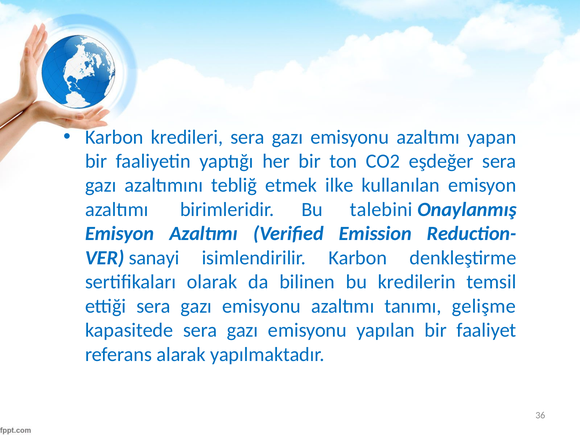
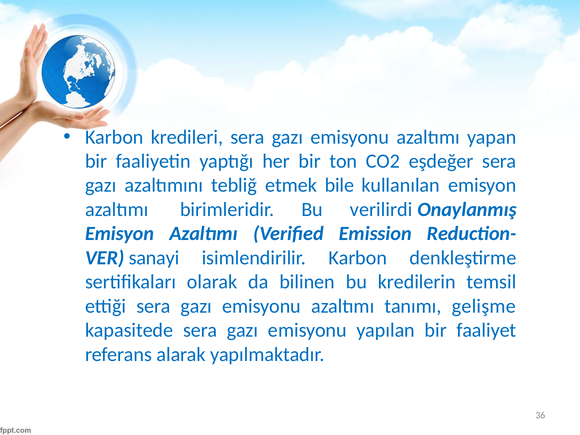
ilke: ilke -> bile (339, 185)
talebini: talebini -> verilirdi (381, 210)
